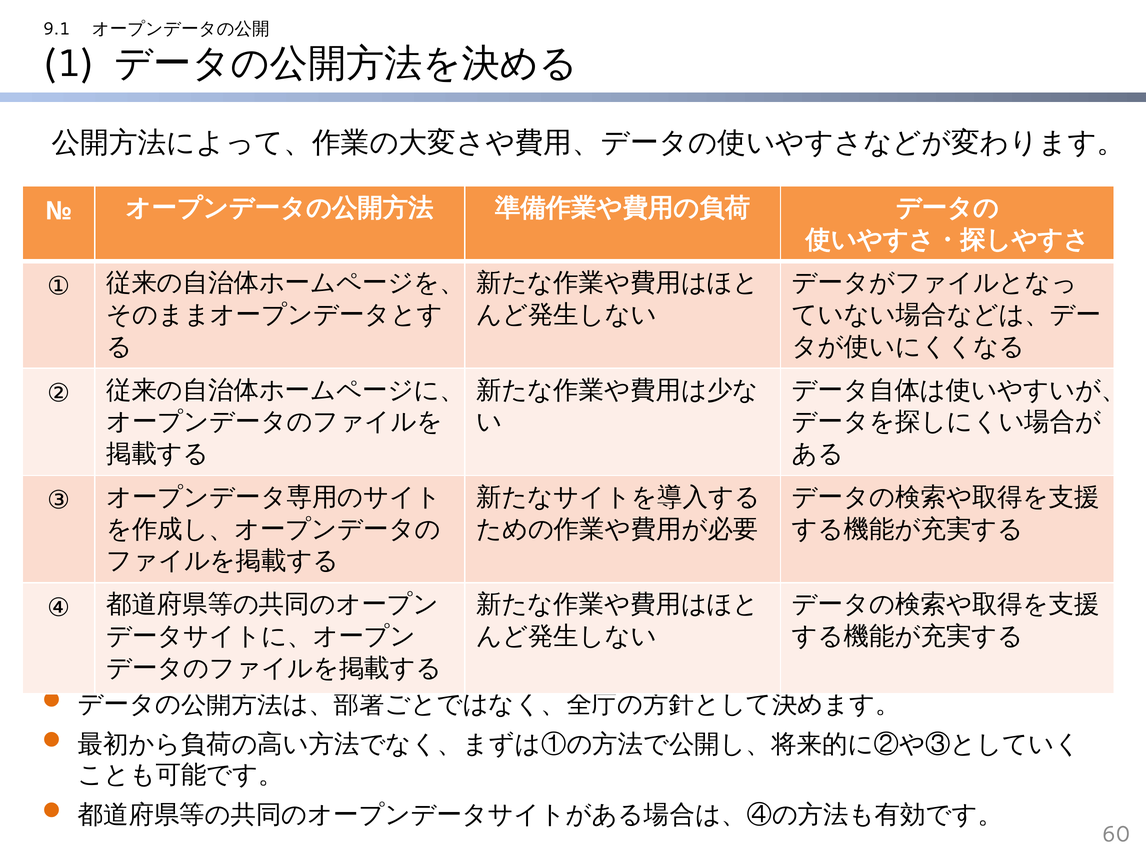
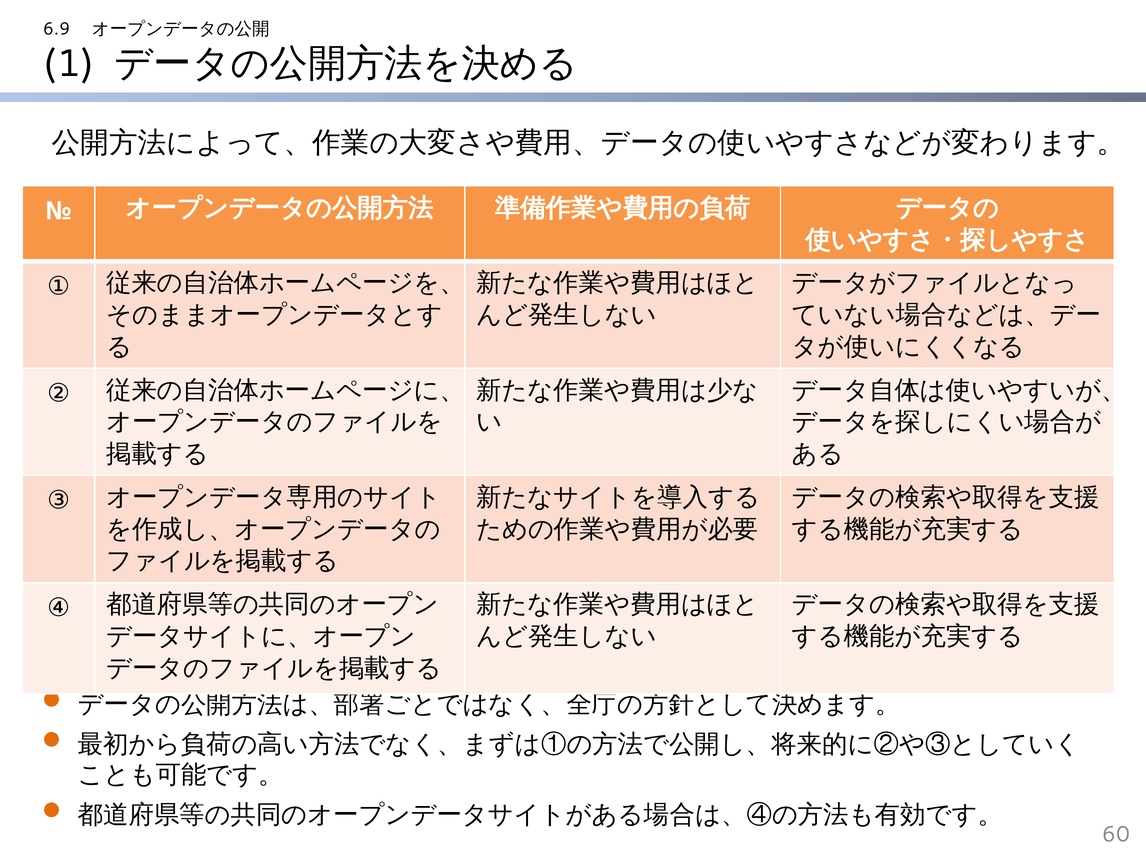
9.1: 9.1 -> 6.9 (57, 29)
